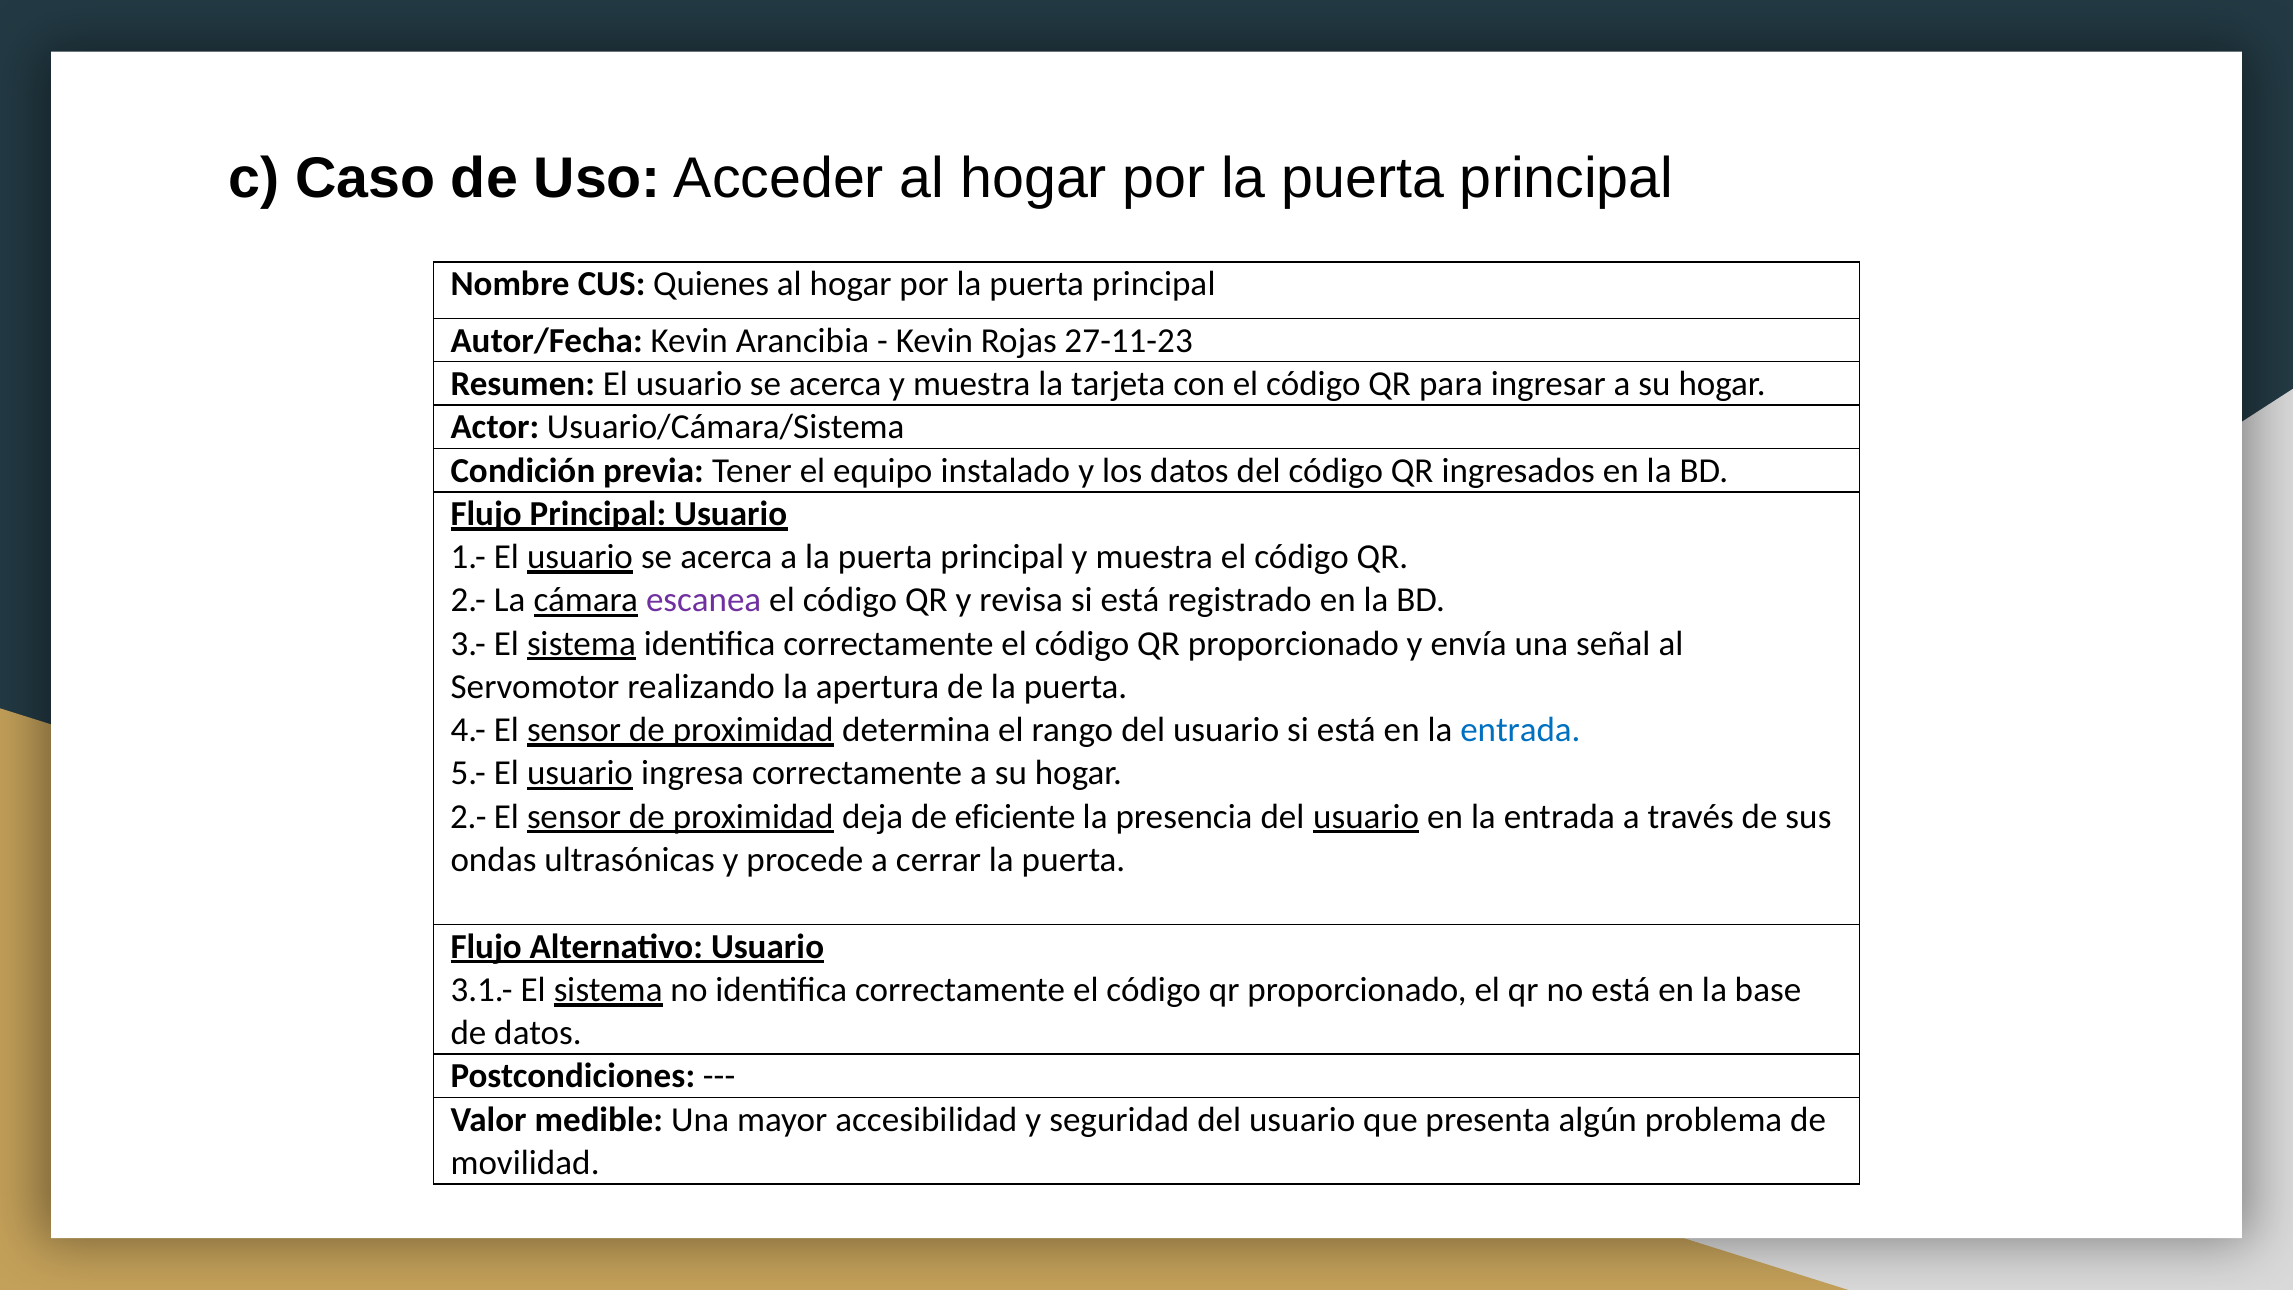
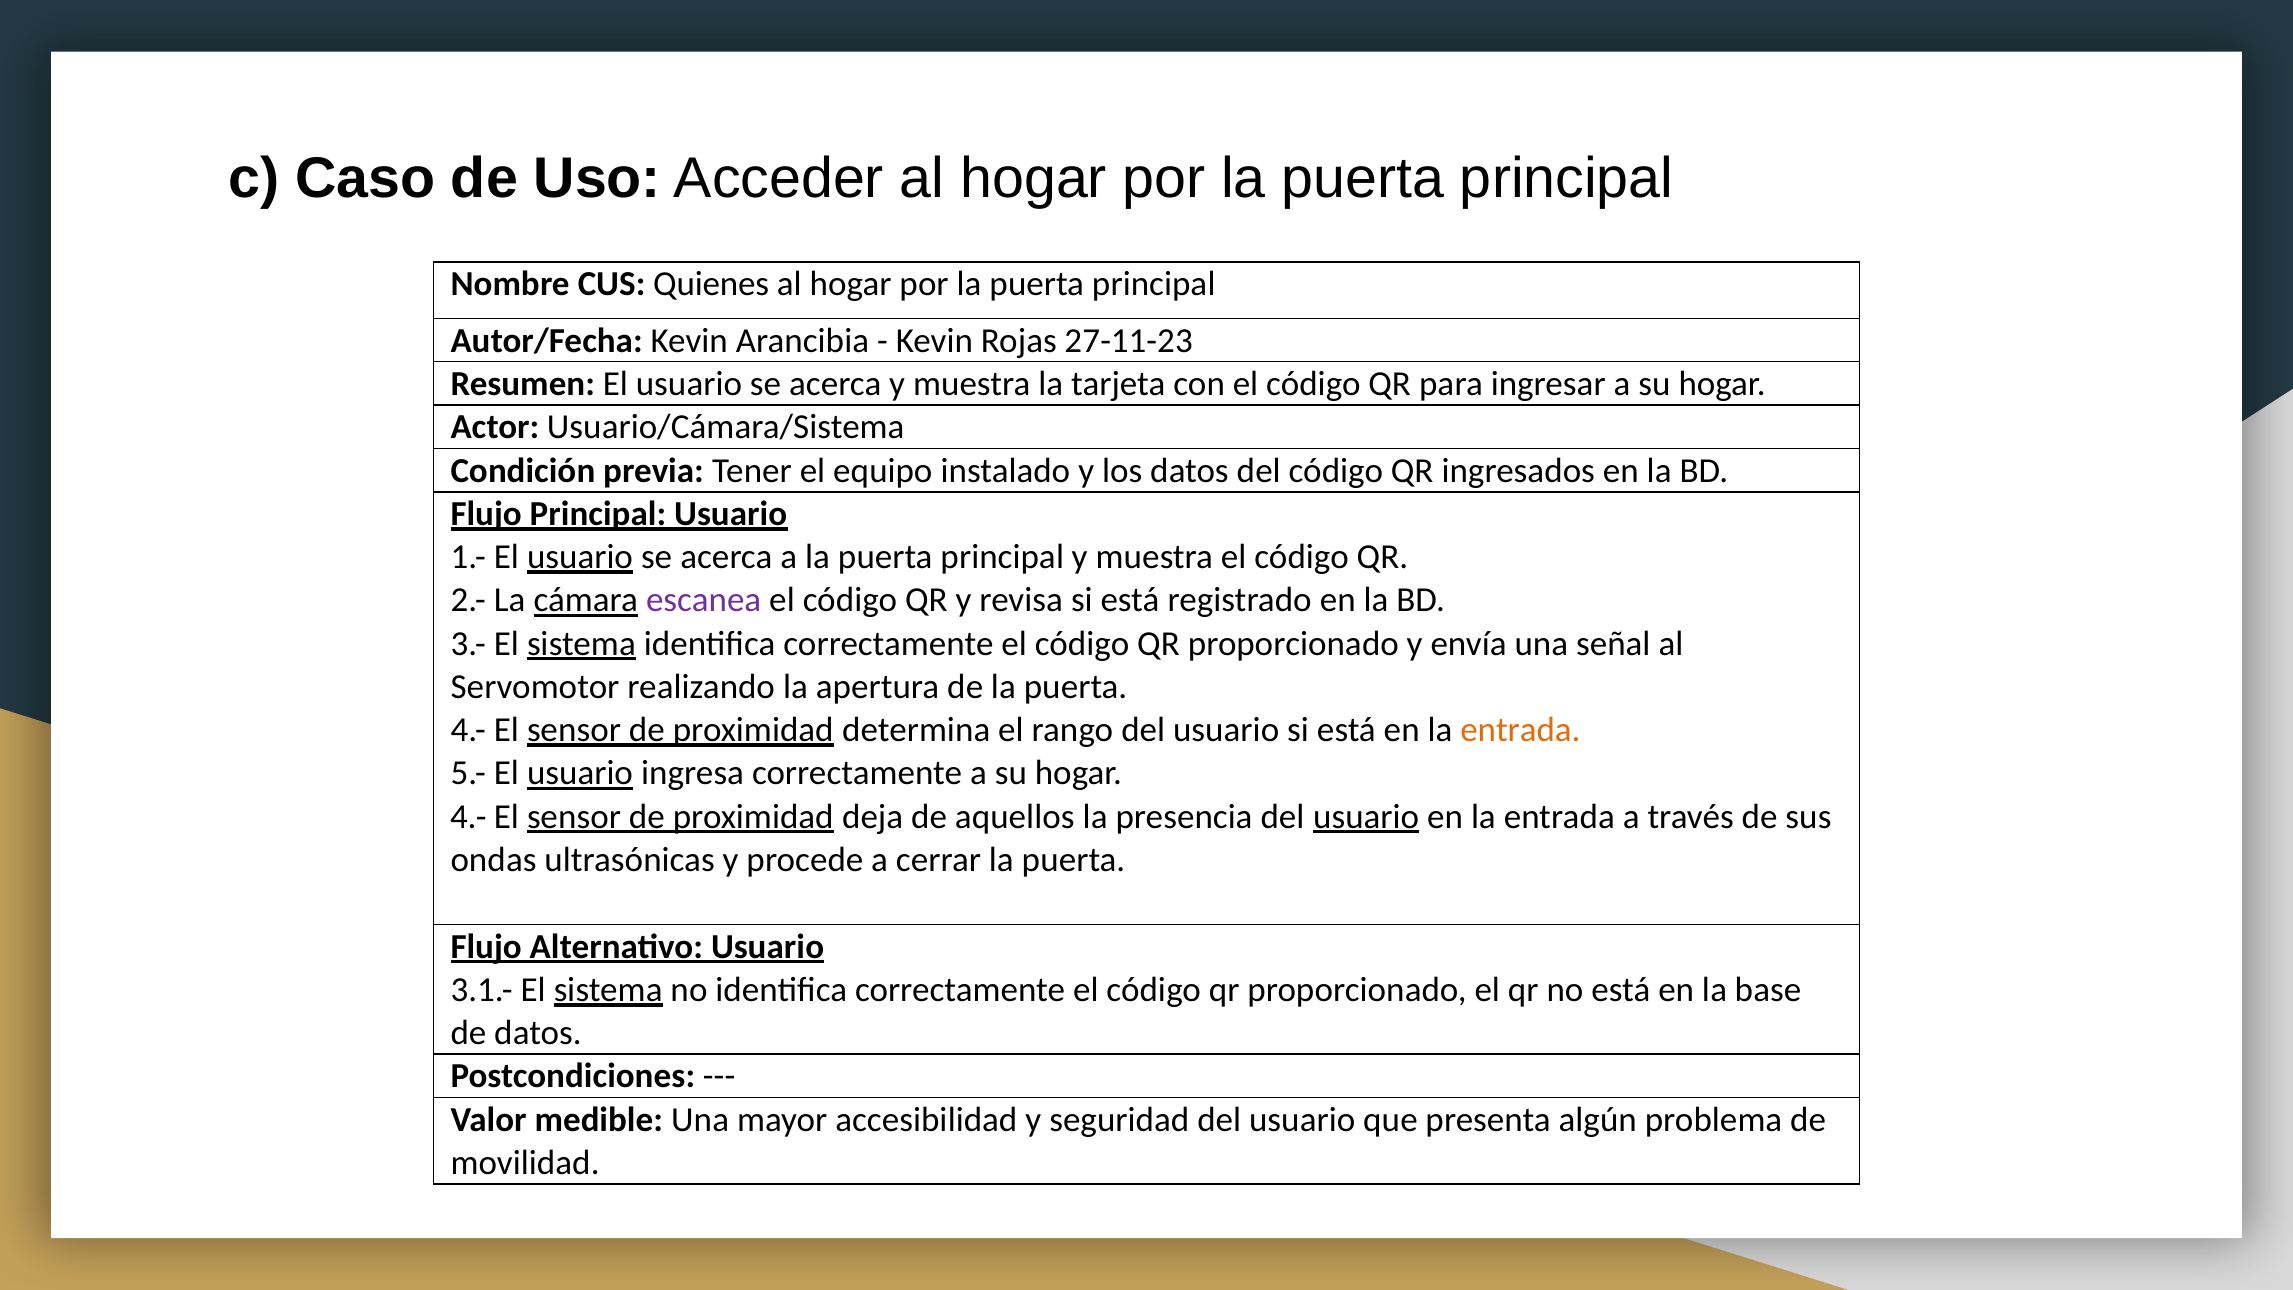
entrada colour: blue -> orange (1520, 730)
2.-: 2.- -> 4.- (468, 817)
eficiente: eficiente -> aquellos (1015, 817)
